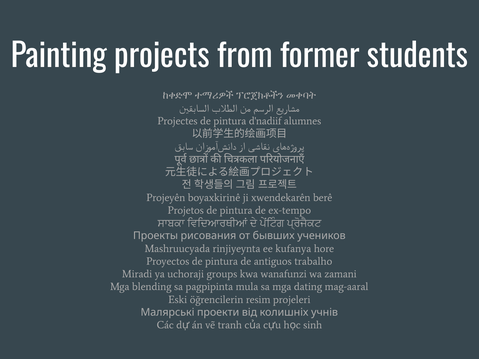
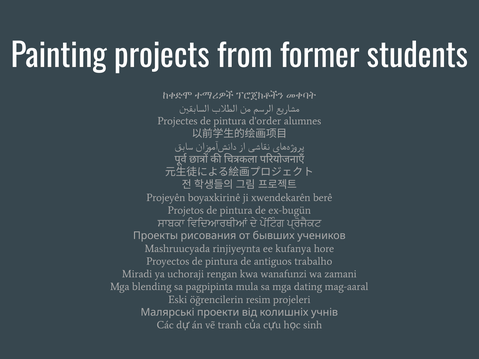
d'nadiif: d'nadiif -> d'order (265, 121)
ex-tempo: ex-tempo -> ex-bugün (290, 210)
groups: groups -> rengan (222, 274)
